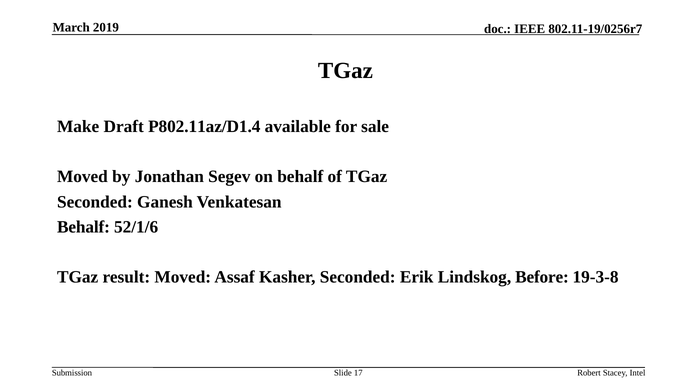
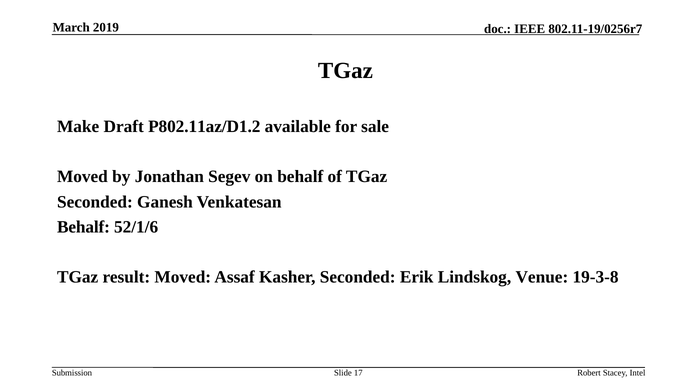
P802.11az/D1.4: P802.11az/D1.4 -> P802.11az/D1.2 (204, 126)
Before: Before -> Venue (542, 277)
